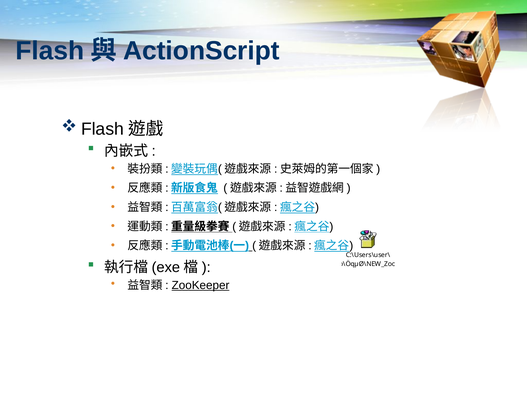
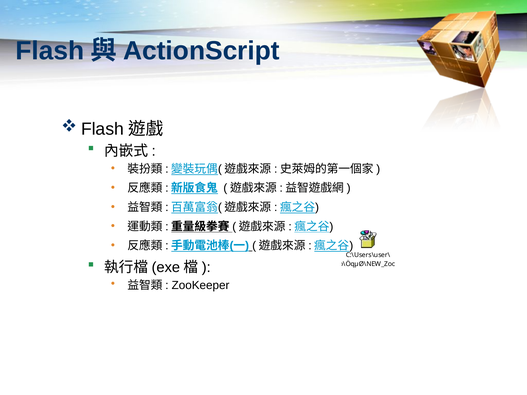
ZooKeeper underline: present -> none (201, 286)
